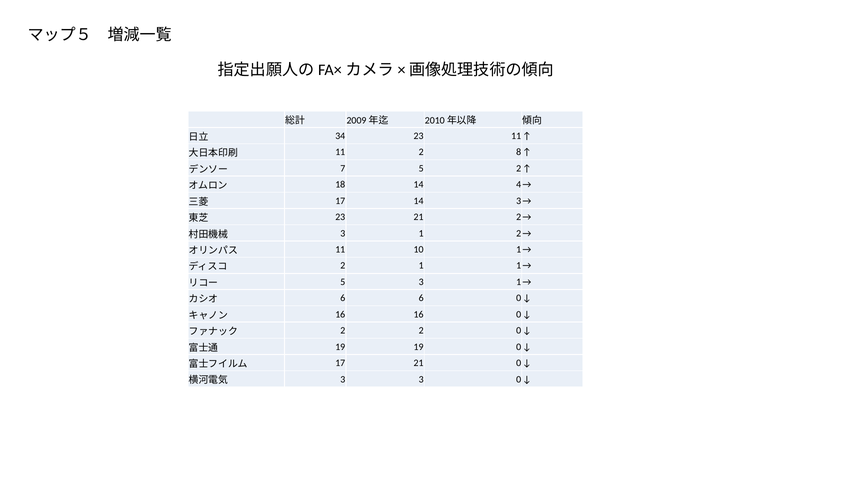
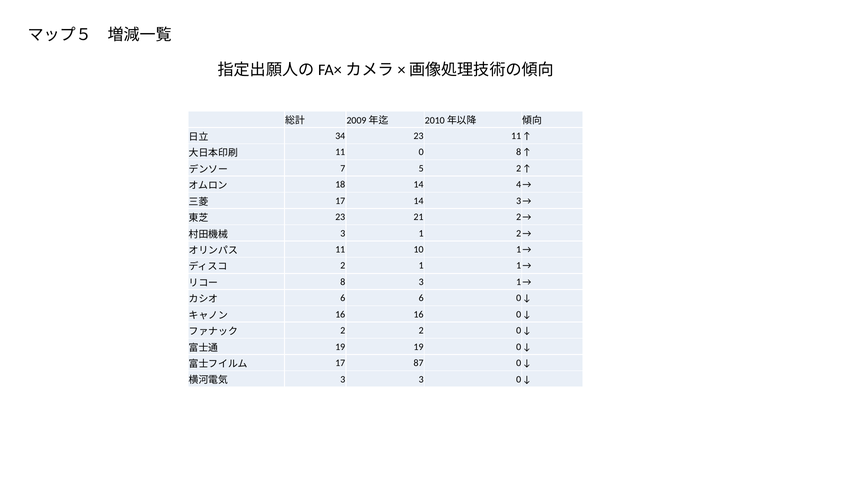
11 2: 2 -> 0 (421, 152)
5: 5 -> 8 (343, 282)
17 21: 21 -> 87 (419, 363)
